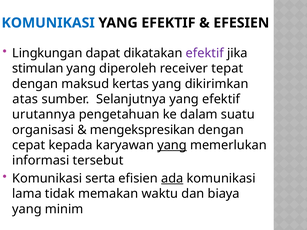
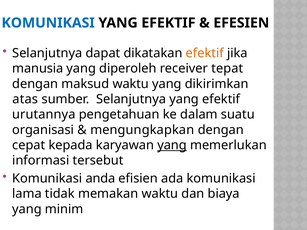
Lingkungan: Lingkungan -> Selanjutnya (47, 53)
efektif colour: purple -> orange (205, 53)
stimulan: stimulan -> manusia (38, 69)
maksud kertas: kertas -> waktu (131, 84)
mengekspresikan: mengekspresikan -> mengungkapkan (142, 130)
serta: serta -> anda (100, 179)
ada underline: present -> none (172, 179)
